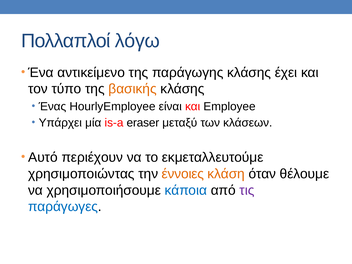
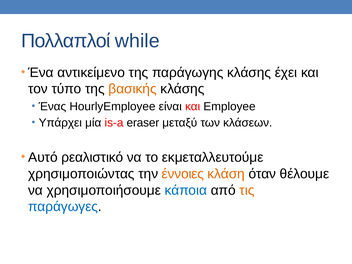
λόγω: λόγω -> while (137, 41)
περιέχουν: περιέχουν -> ρεαλιστικό (92, 157)
τις colour: purple -> orange (247, 190)
